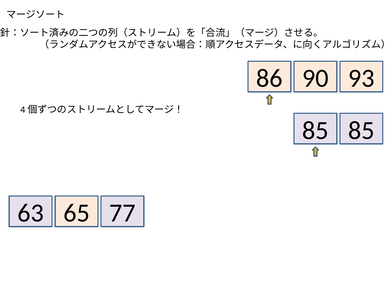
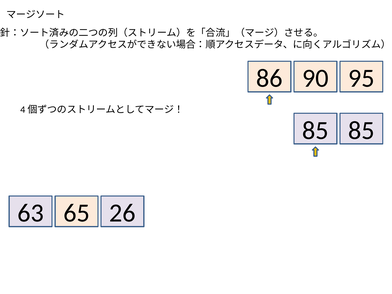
93: 93 -> 95 (361, 78)
77: 77 -> 26 (122, 213)
